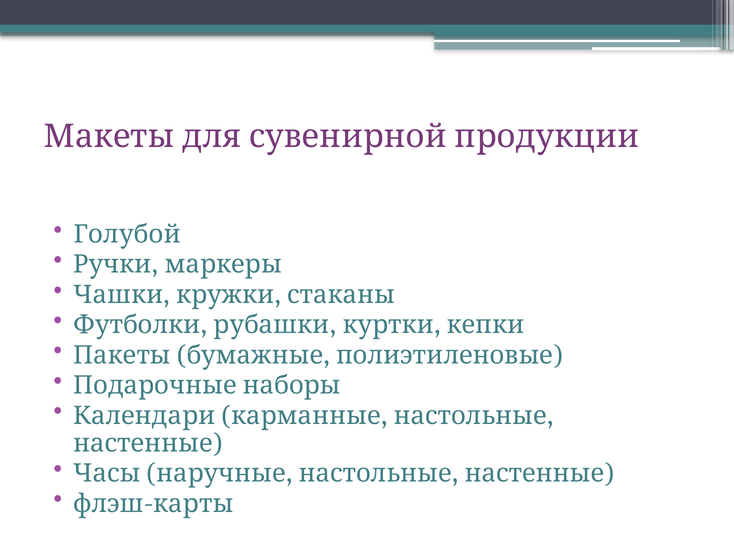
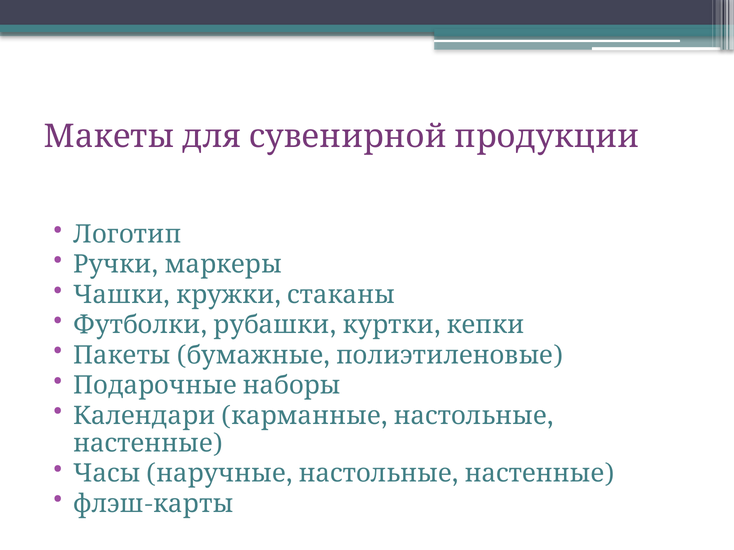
Голубой: Голубой -> Логотип (127, 235)
